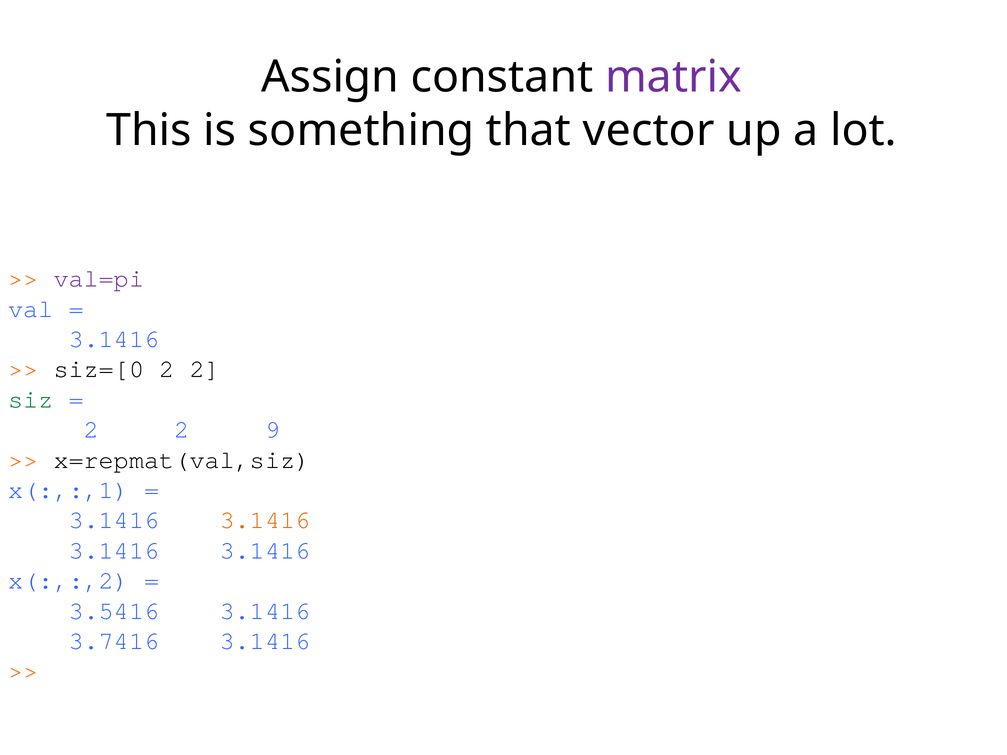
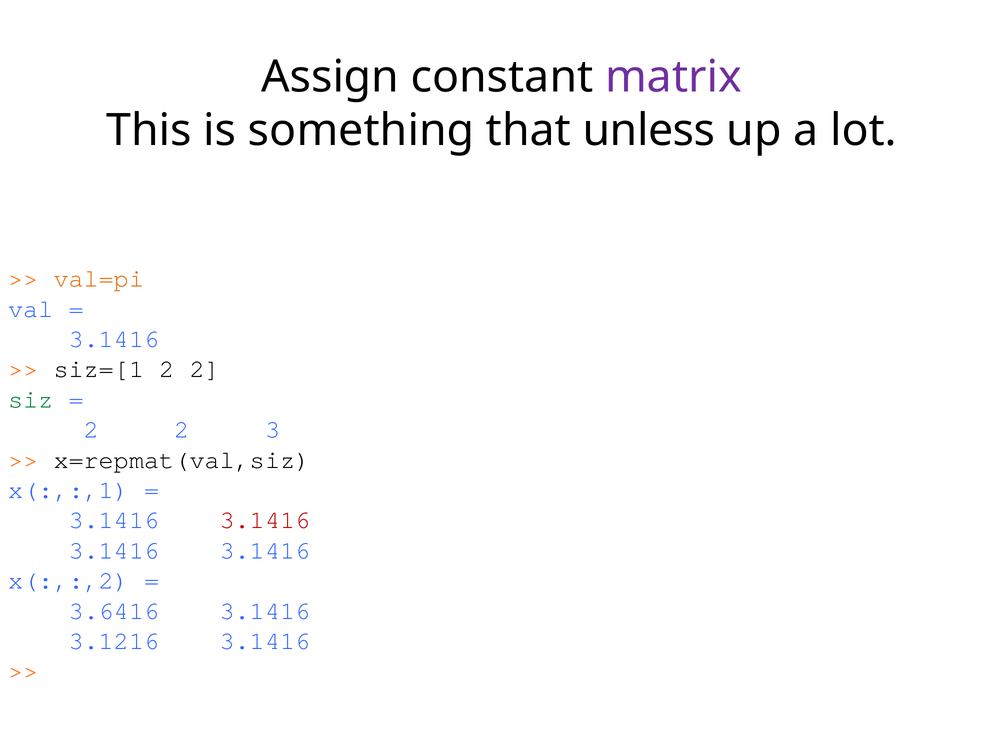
vector: vector -> unless (649, 131)
val=pi colour: purple -> orange (99, 279)
siz=[0: siz=[0 -> siz=[1 (99, 369)
9: 9 -> 3 (273, 430)
3.1416 colour: orange -> red (265, 520)
3.5416: 3.5416 -> 3.6416 (114, 611)
3.7416: 3.7416 -> 3.1216 (114, 641)
